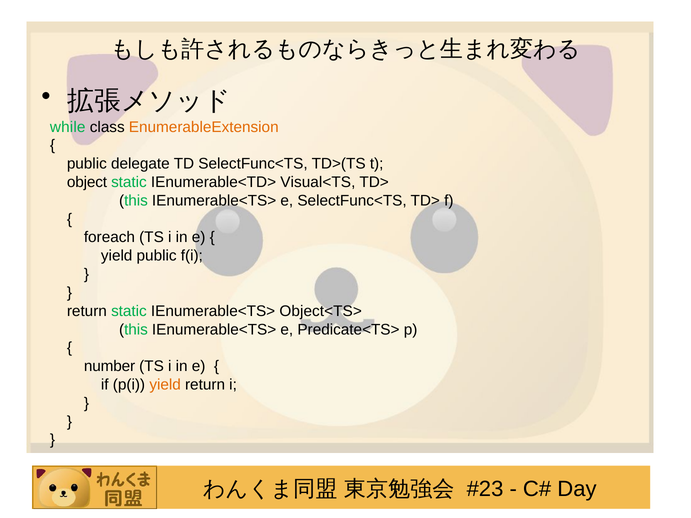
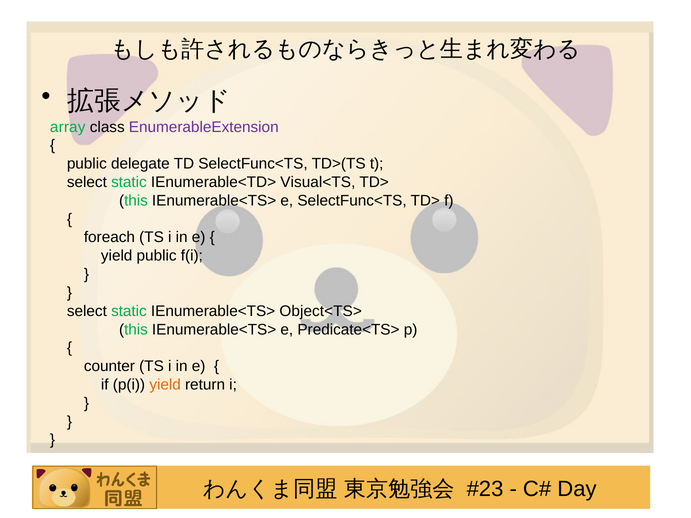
while: while -> array (68, 127)
EnumerableExtension colour: orange -> purple (204, 127)
object: object -> select (87, 182)
return: return -> select (87, 311)
number: number -> counter (109, 366)
